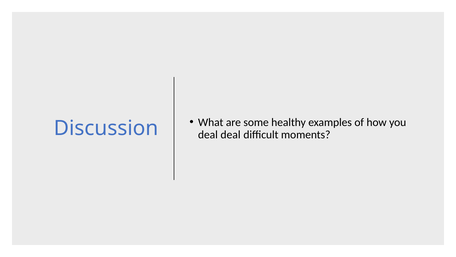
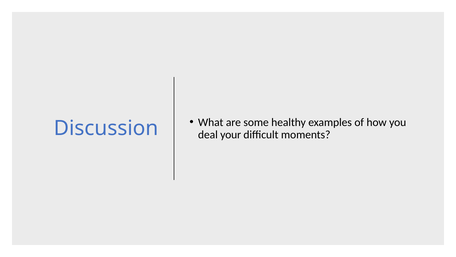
deal deal: deal -> your (231, 134)
